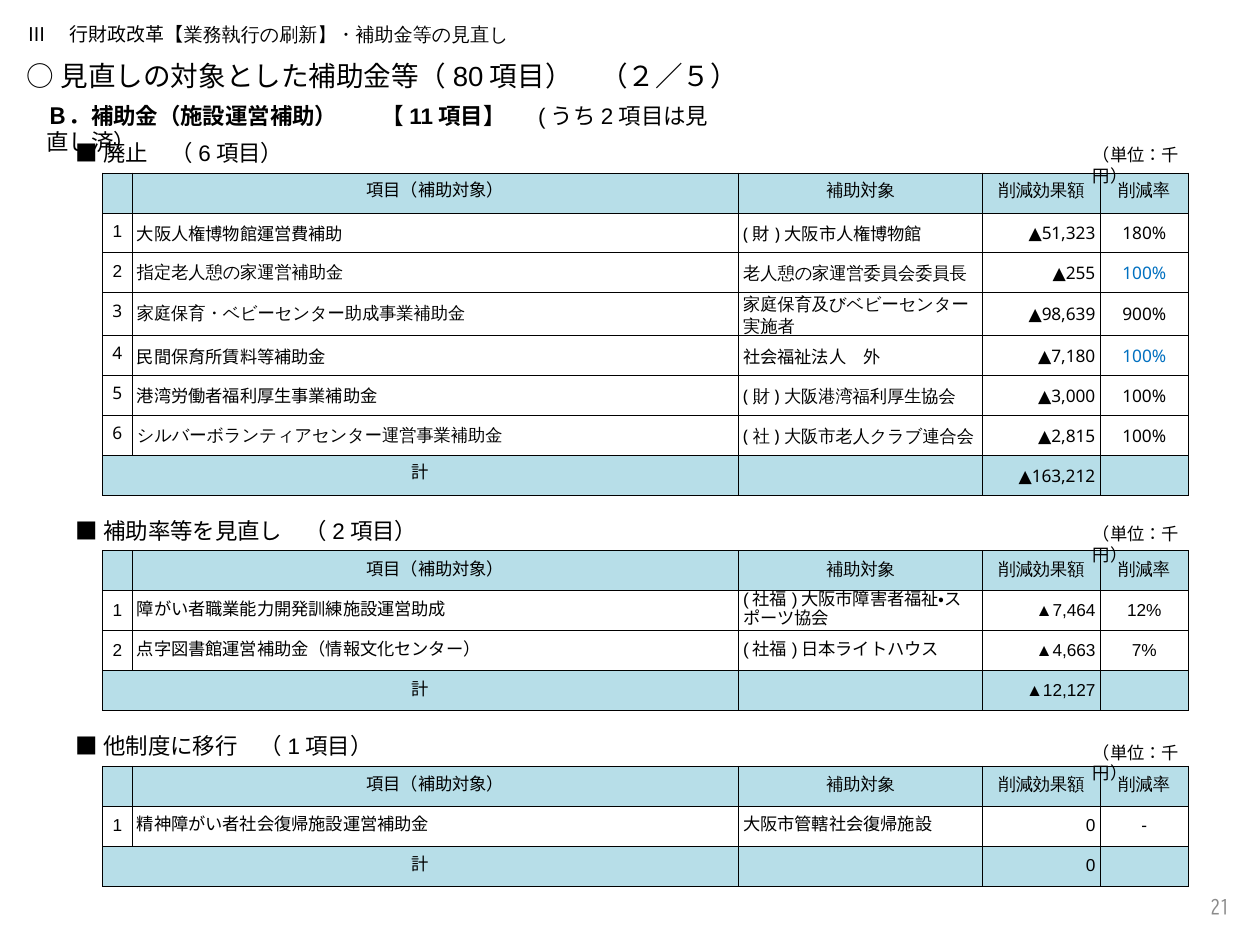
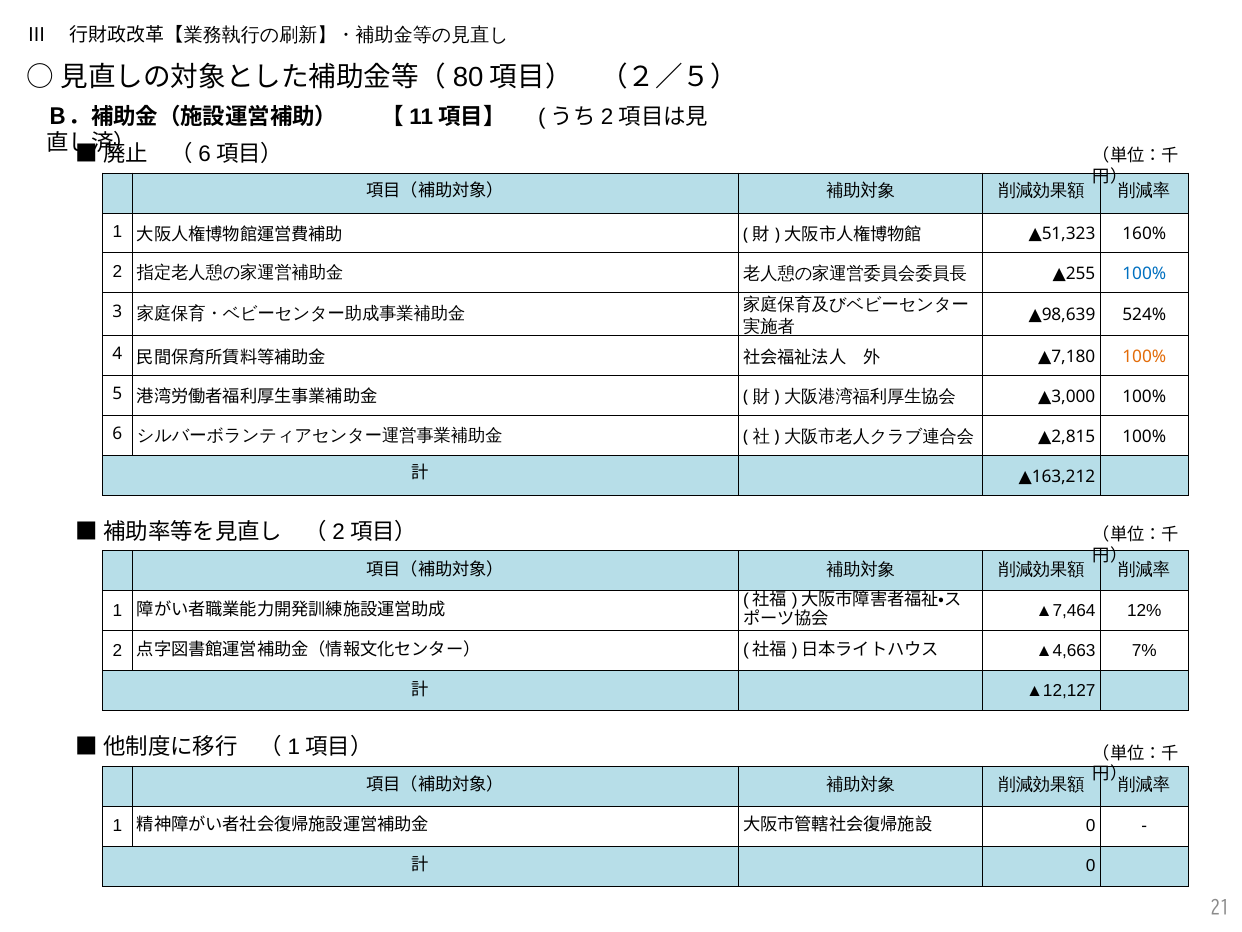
180%: 180% -> 160% (1144, 234)
900%: 900% -> 524% (1144, 315)
100% colour: blue -> orange (1144, 356)
